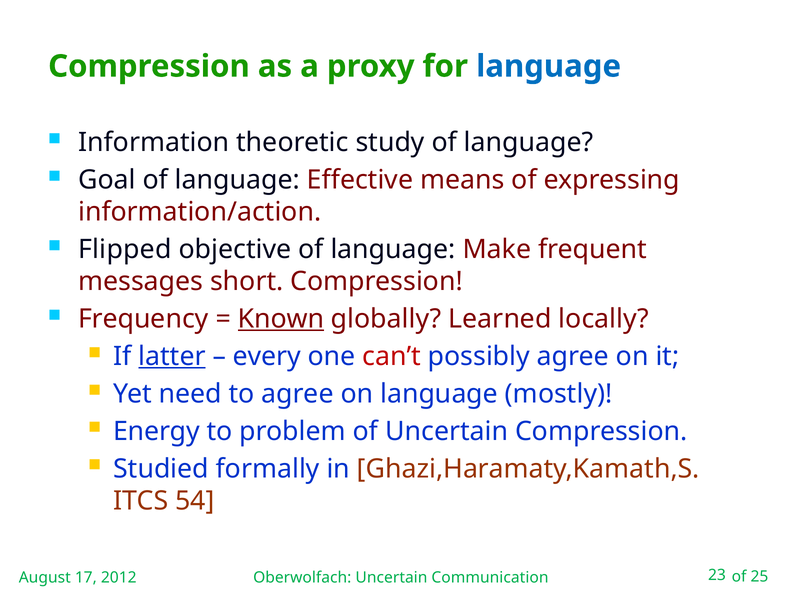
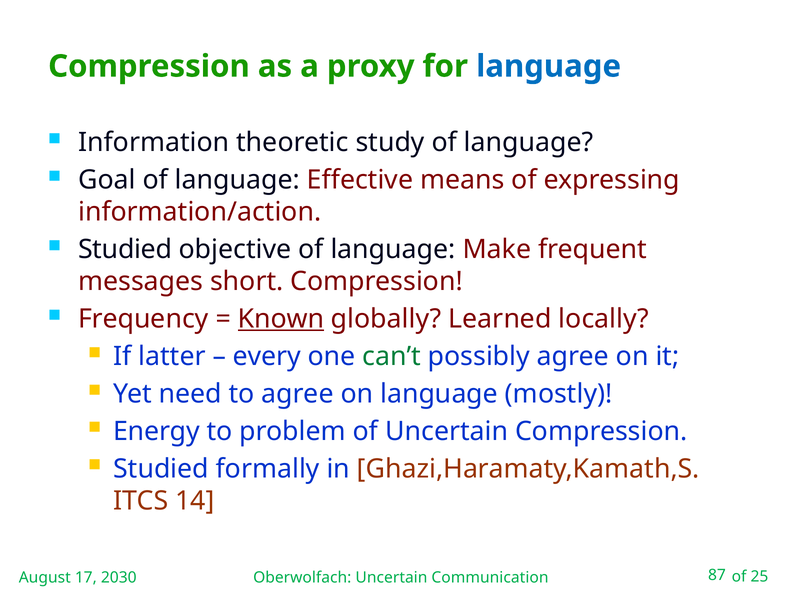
Flipped: Flipped -> Studied (125, 249)
latter underline: present -> none (172, 356)
can’t colour: red -> green (392, 356)
54: 54 -> 14 (195, 500)
2012: 2012 -> 2030 (119, 577)
23: 23 -> 87 (717, 575)
